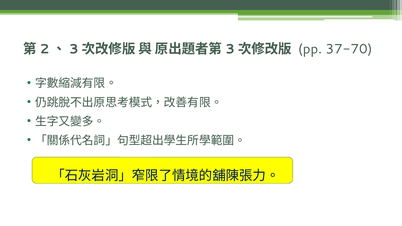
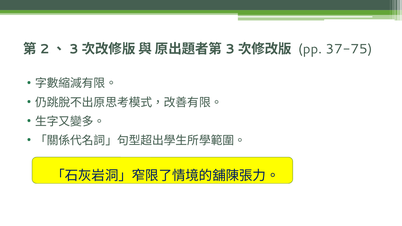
37-70: 37-70 -> 37-75 (349, 49)
